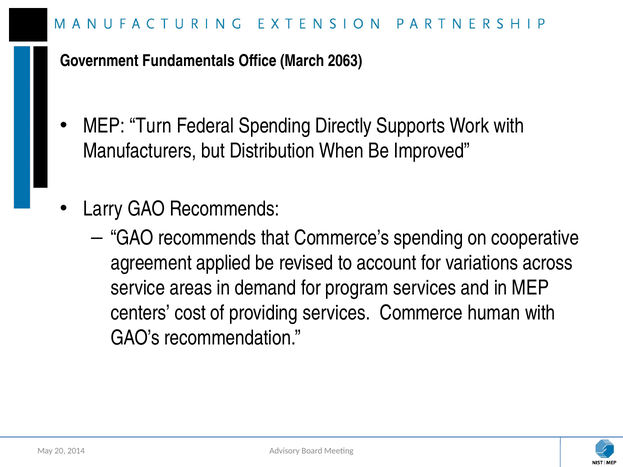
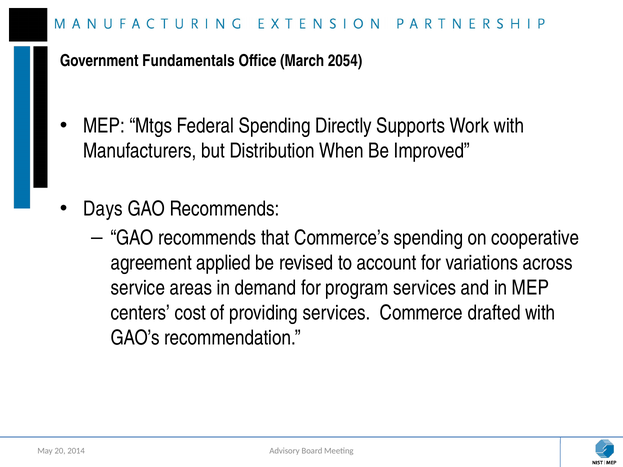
2063: 2063 -> 2054 (345, 61)
Turn: Turn -> Mtgs (151, 126)
Larry: Larry -> Days (103, 209)
human: human -> drafted (494, 313)
